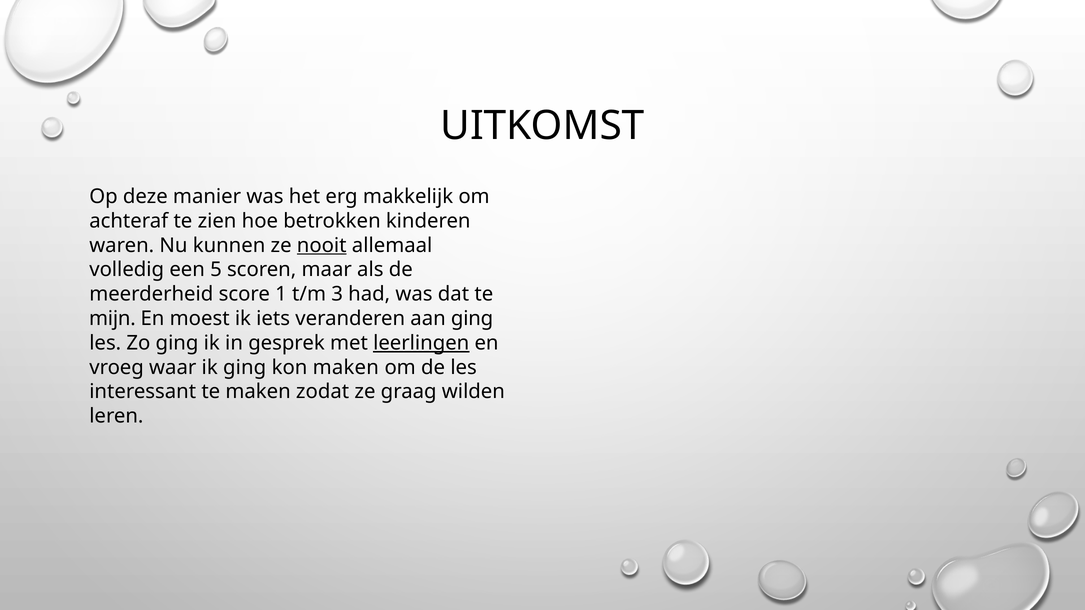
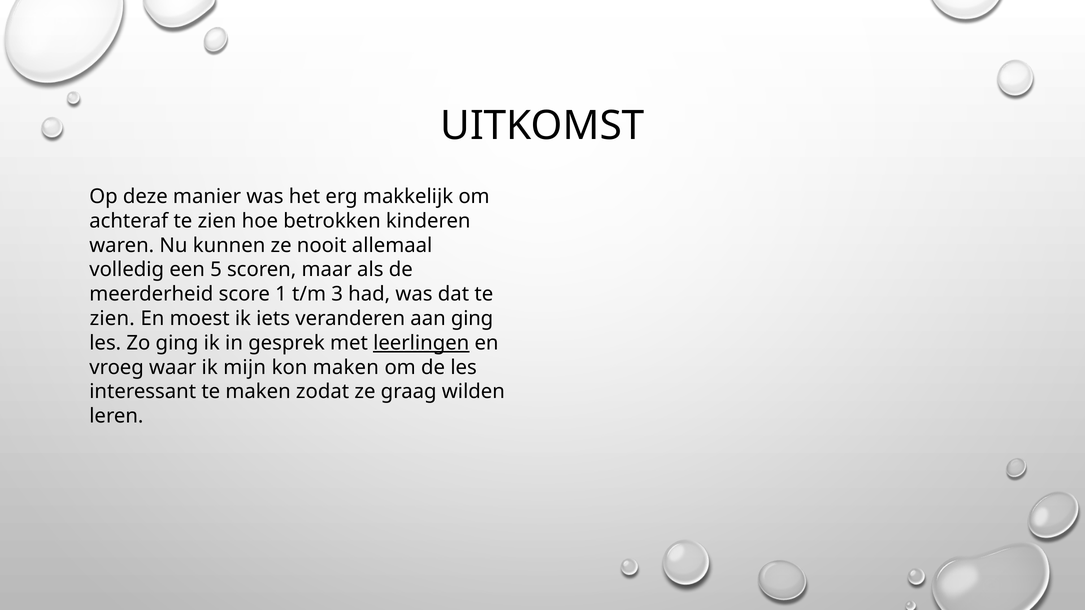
nooit underline: present -> none (322, 245)
mijn: mijn -> zien (112, 319)
ik ging: ging -> mijn (245, 368)
